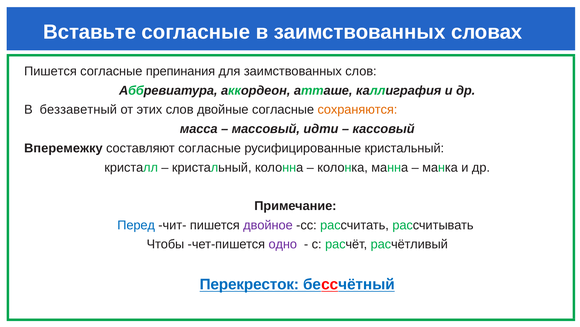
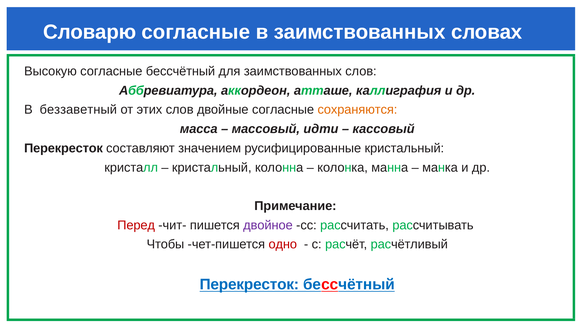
Вставьте: Вставьте -> Словарю (90, 32)
Пишется: Пишется -> Высокую (50, 71)
согласные препинания: препинания -> бессчётный (180, 71)
Вперемежку: Вперемежку -> Перекресток (63, 148)
составляют согласные: согласные -> значением (210, 148)
Перед colour: blue -> red (136, 225)
одно colour: purple -> red (283, 244)
